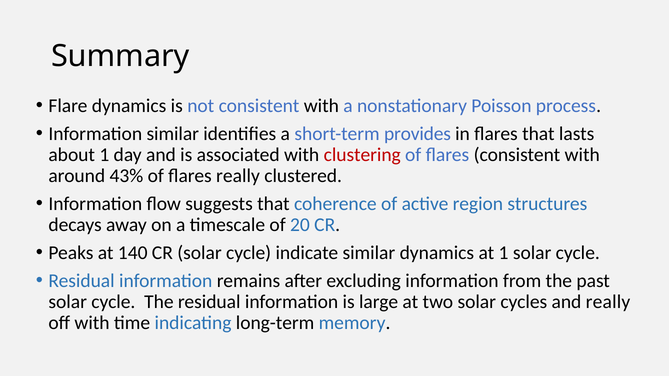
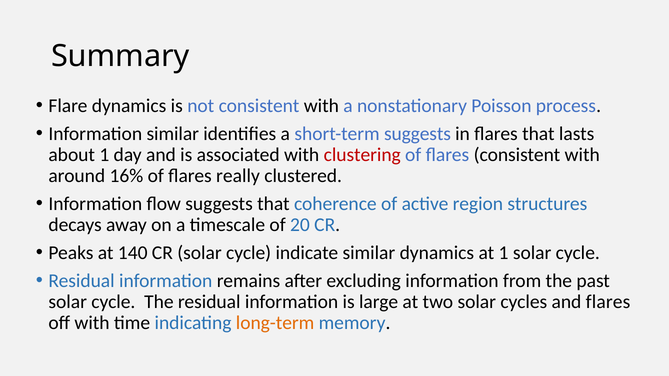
short-term provides: provides -> suggests (417, 134)
43%: 43% -> 16% (126, 176)
and really: really -> flares (608, 302)
long-term colour: black -> orange (275, 323)
